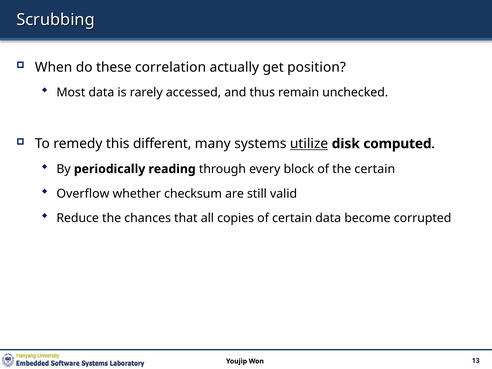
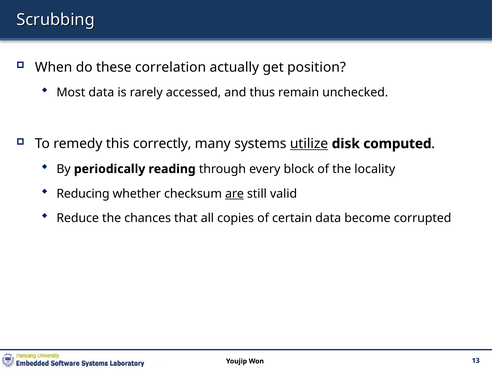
different: different -> correctly (162, 144)
the certain: certain -> locality (375, 169)
Overflow: Overflow -> Reducing (83, 194)
are underline: none -> present (234, 194)
